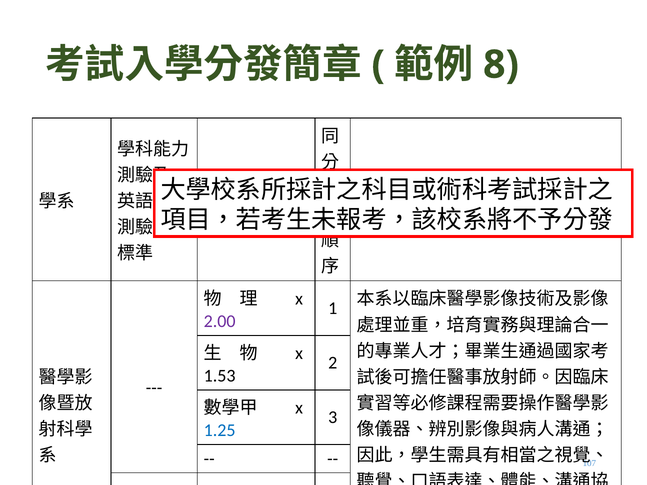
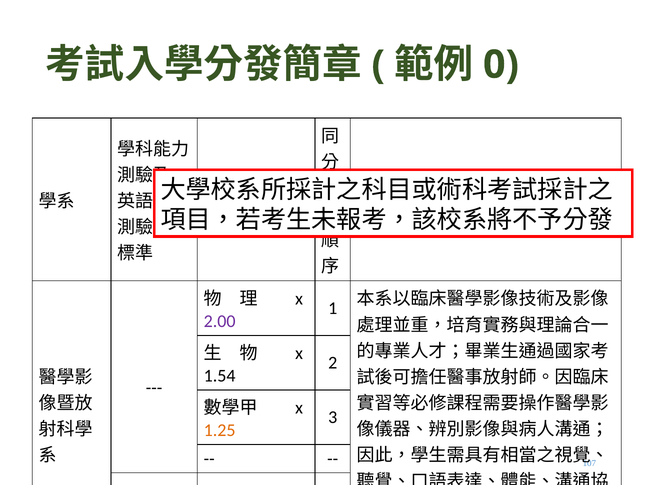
8: 8 -> 0 (501, 65)
1.53: 1.53 -> 1.54 (220, 376)
1.25 colour: blue -> orange (220, 431)
